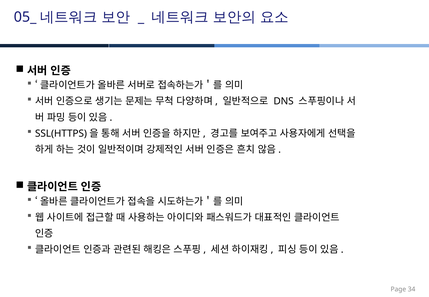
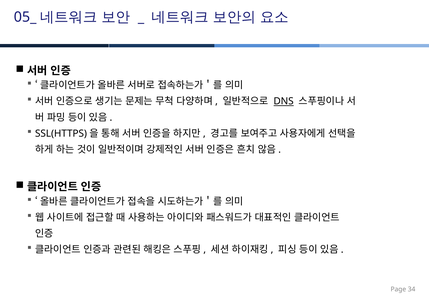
DNS underline: none -> present (284, 101)
